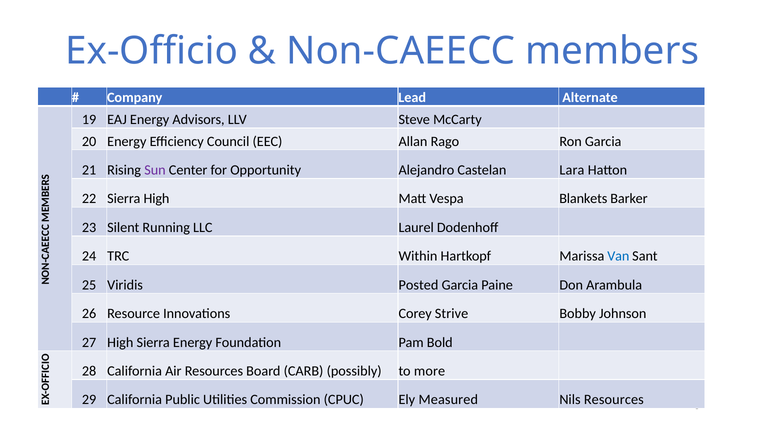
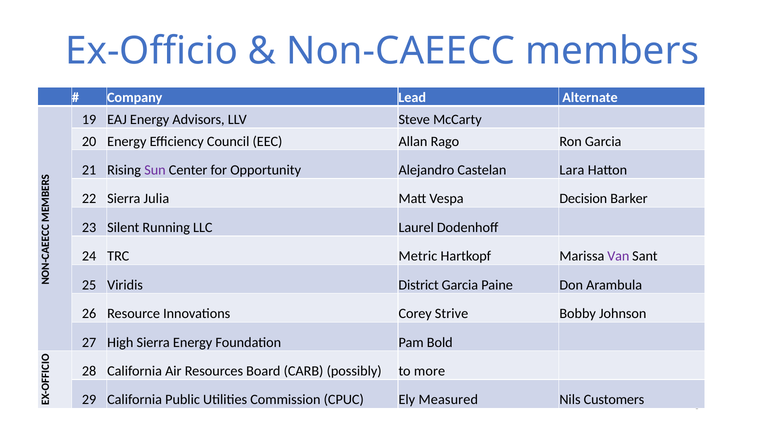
Sierra High: High -> Julia (156, 199)
Blankets: Blankets -> Decision (583, 199)
Within: Within -> Metric (418, 256)
Van colour: blue -> purple (618, 256)
Posted: Posted -> District (419, 285)
Nils Resources: Resources -> Customers (614, 400)
